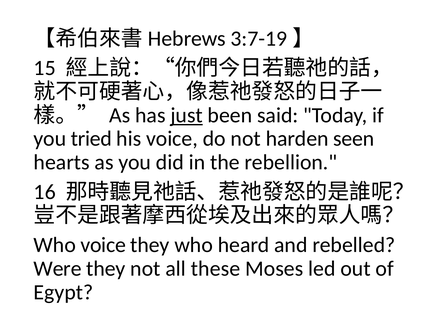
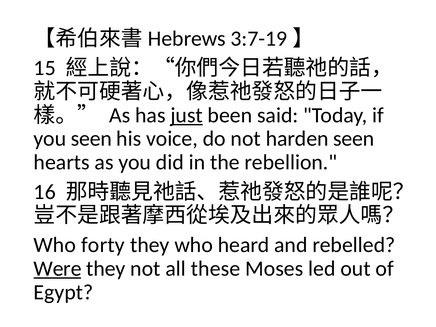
you tried: tried -> seen (91, 139)
Who voice: voice -> forty (103, 245)
Were underline: none -> present (58, 269)
